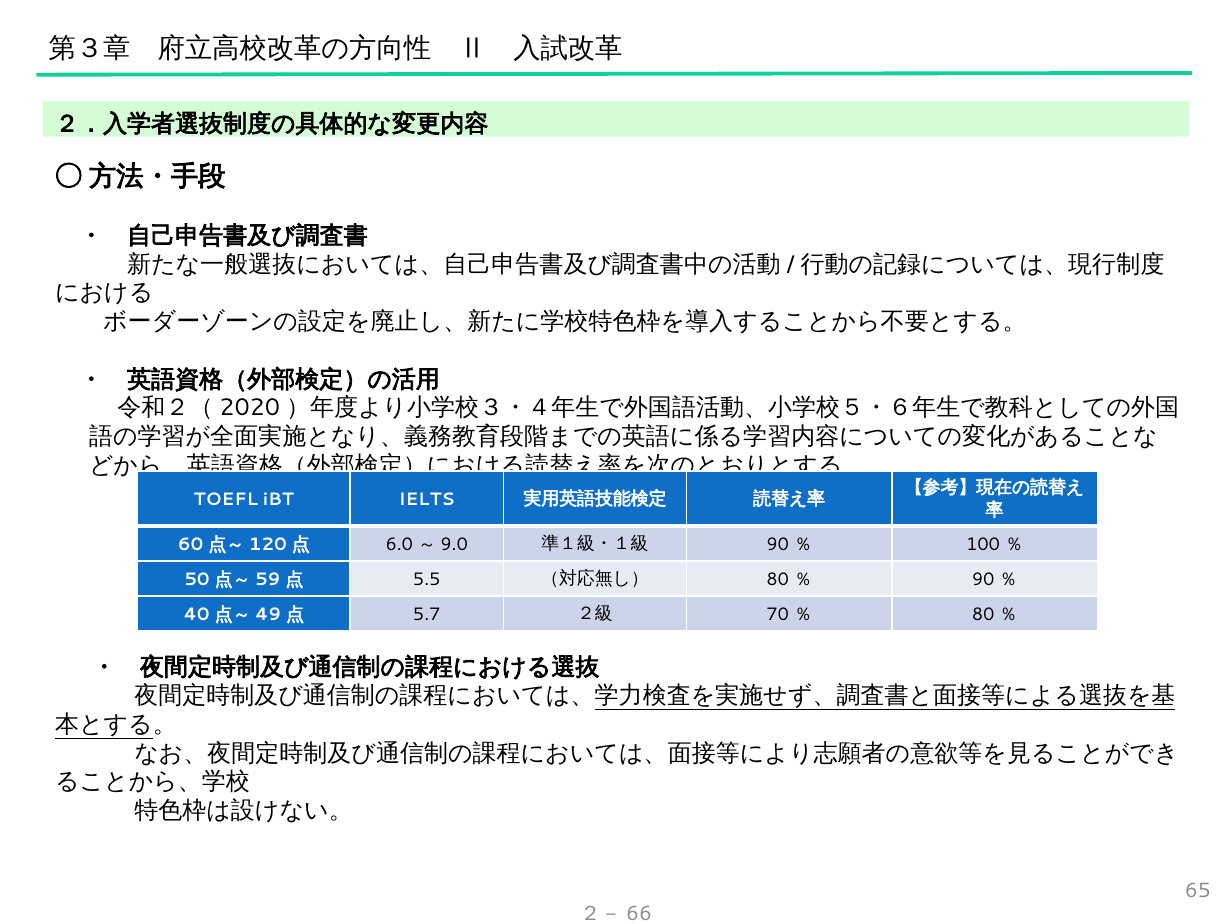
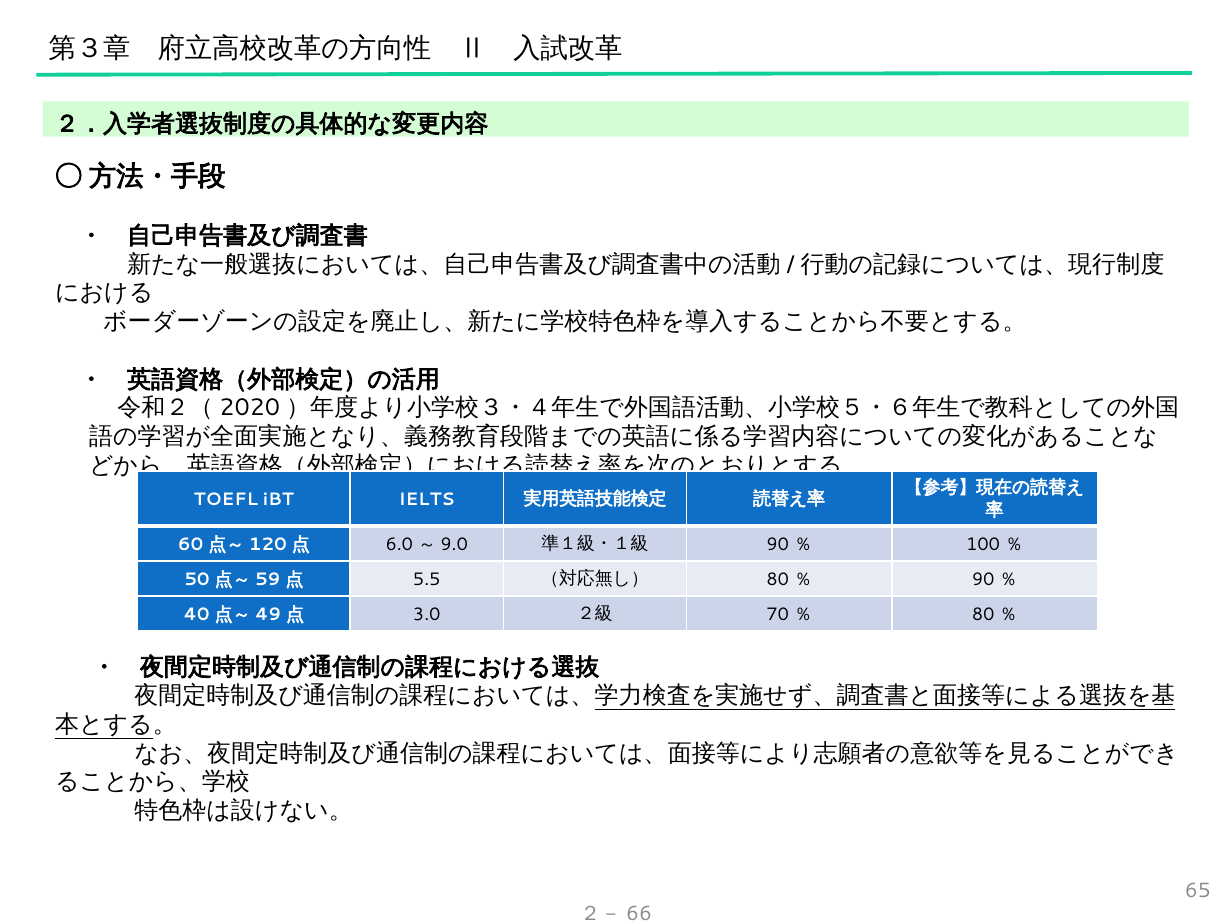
5.7: 5.7 -> 3.0 (427, 614)
